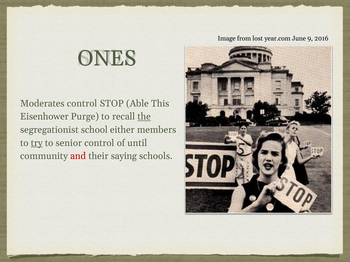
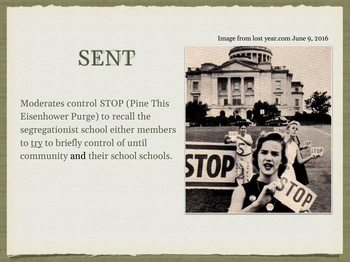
ONES: ONES -> SENT (107, 58)
Able: Able -> Pine (137, 104)
the underline: present -> none (144, 117)
senior: senior -> briefly (69, 143)
and colour: red -> black (78, 156)
their saying: saying -> school (124, 156)
